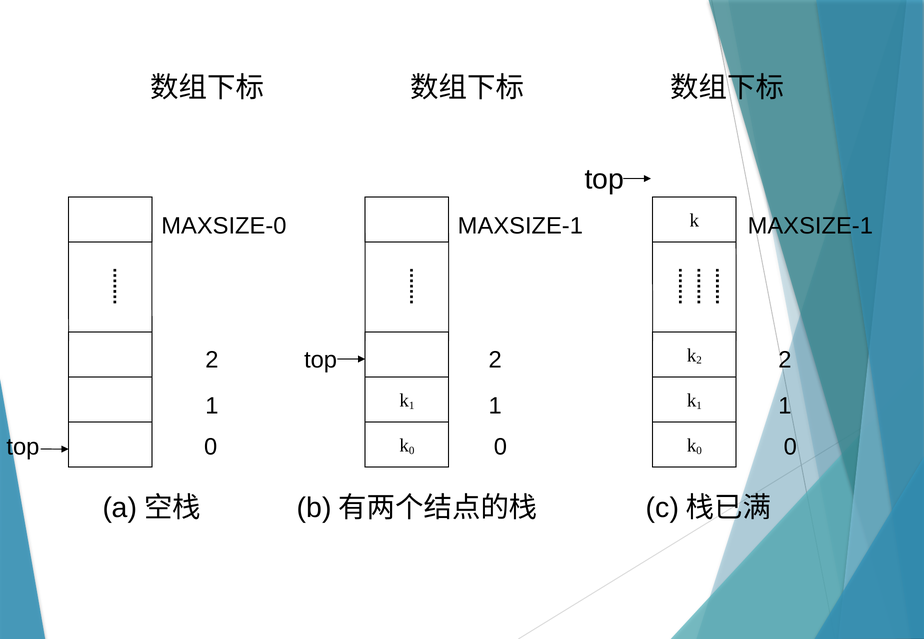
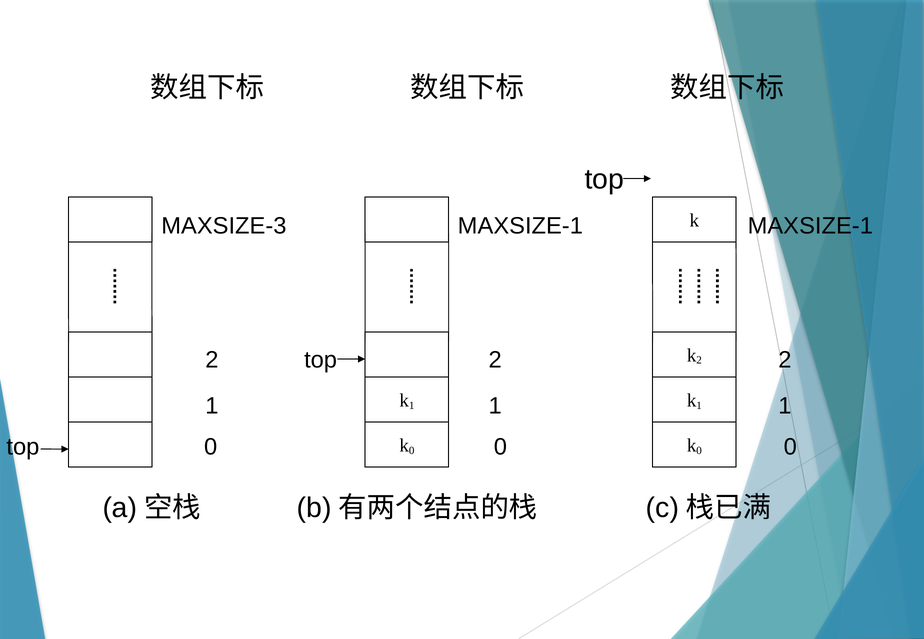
MAXSIZE-0: MAXSIZE-0 -> MAXSIZE-3 (224, 226)
